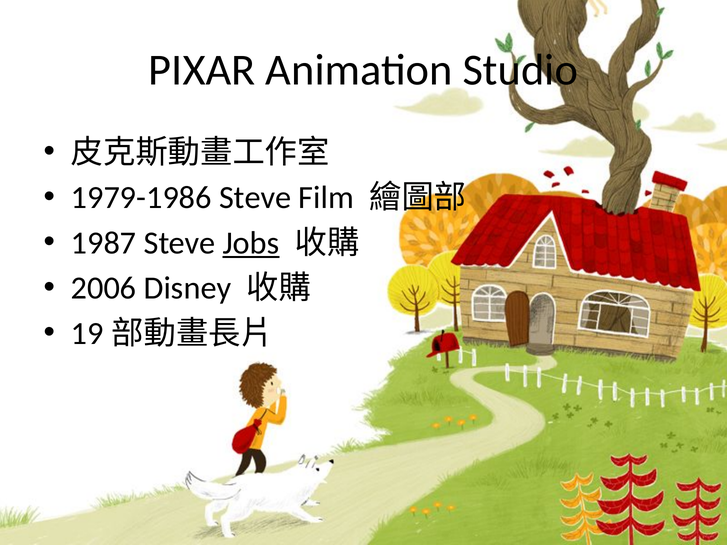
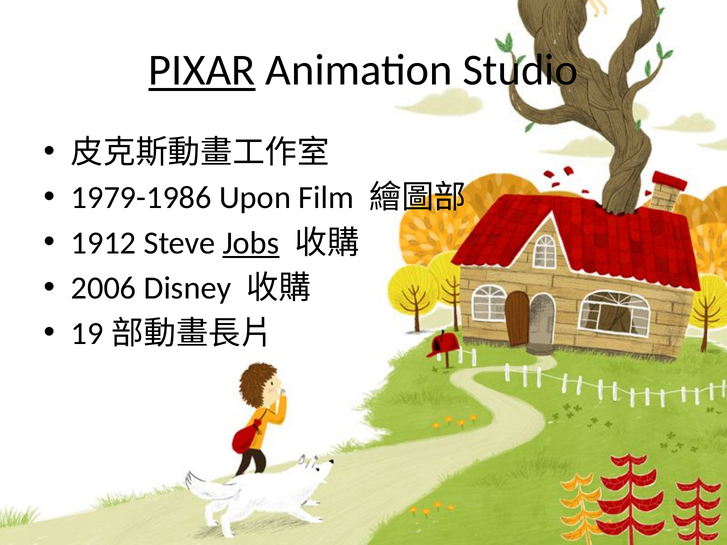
PIXAR underline: none -> present (202, 70)
1979-1986 Steve: Steve -> Upon (255, 198)
1987: 1987 -> 1912 (104, 243)
